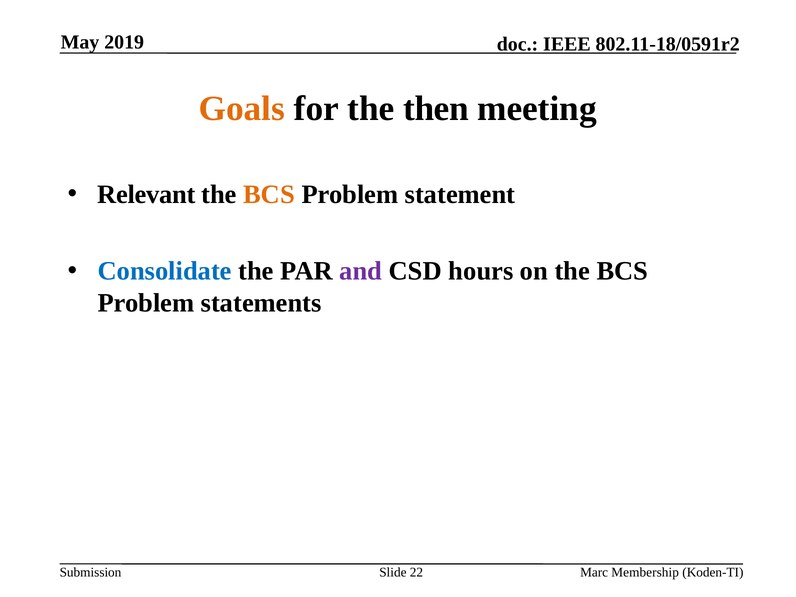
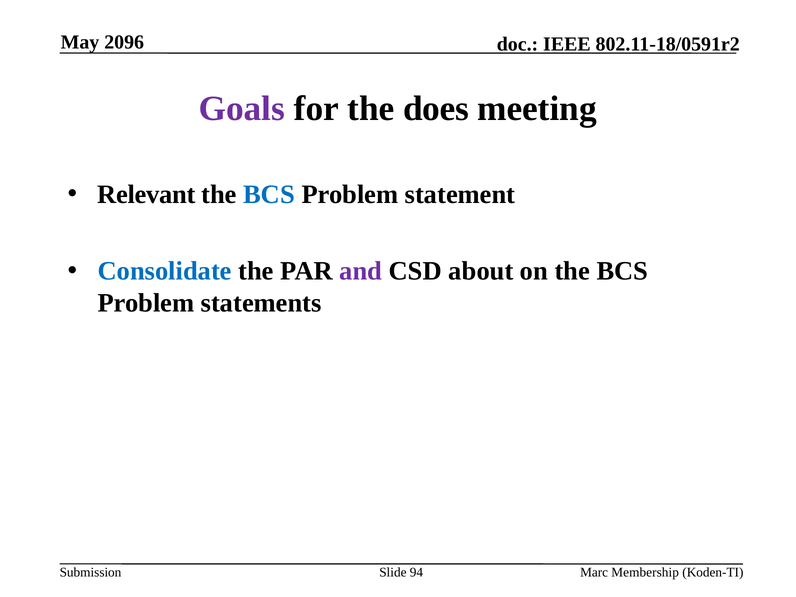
2019: 2019 -> 2096 (124, 42)
Goals colour: orange -> purple (242, 109)
then: then -> does (436, 109)
BCS colour: orange -> blue (269, 194)
hours: hours -> about (481, 271)
22: 22 -> 94 (416, 573)
